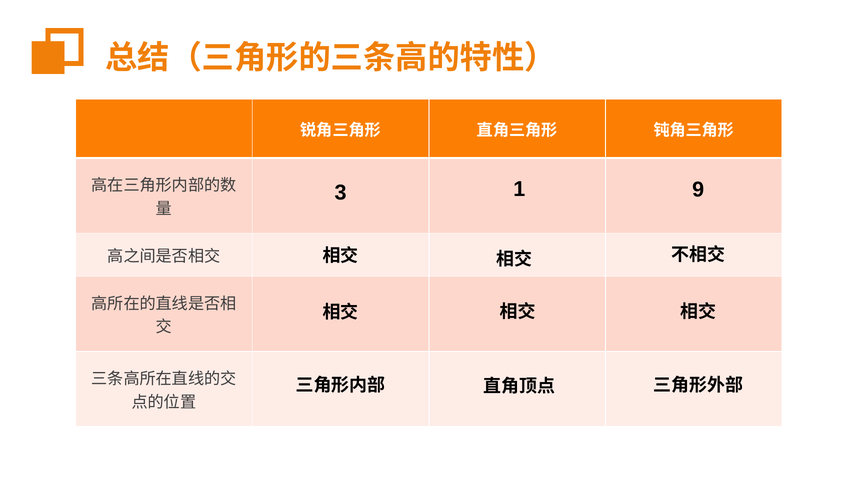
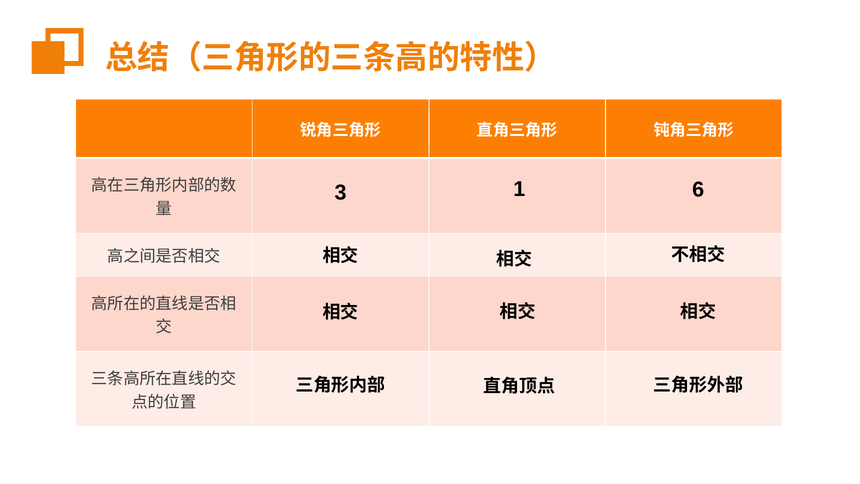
9: 9 -> 6 (698, 190)
